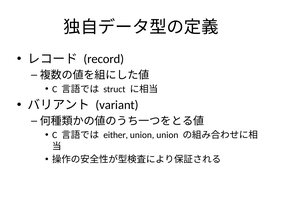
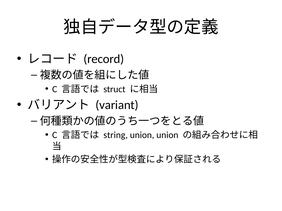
either: either -> string (116, 135)
